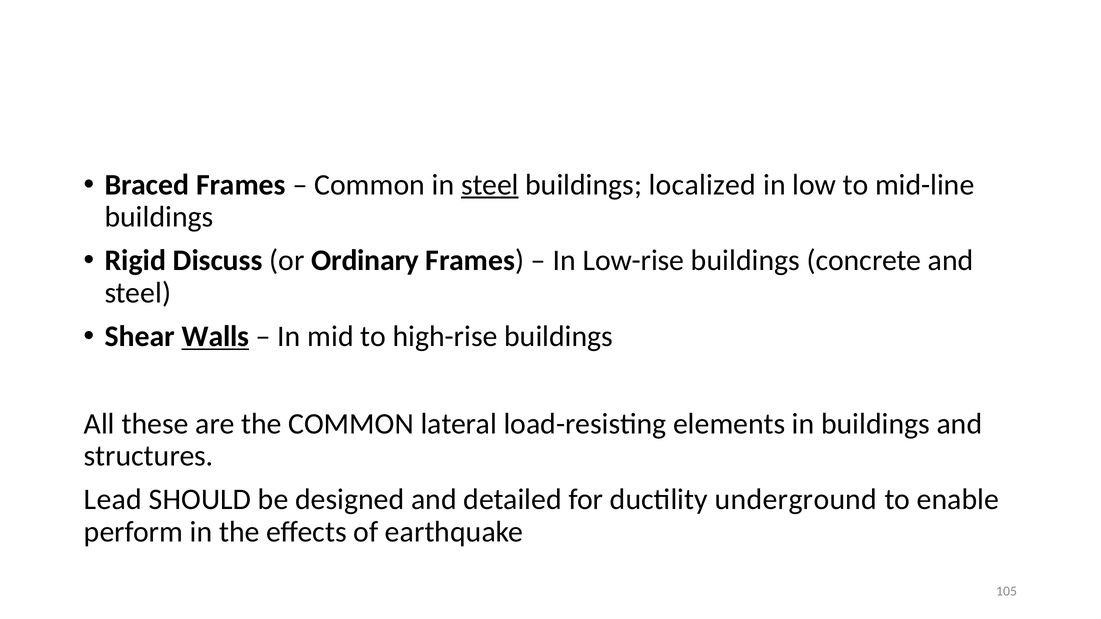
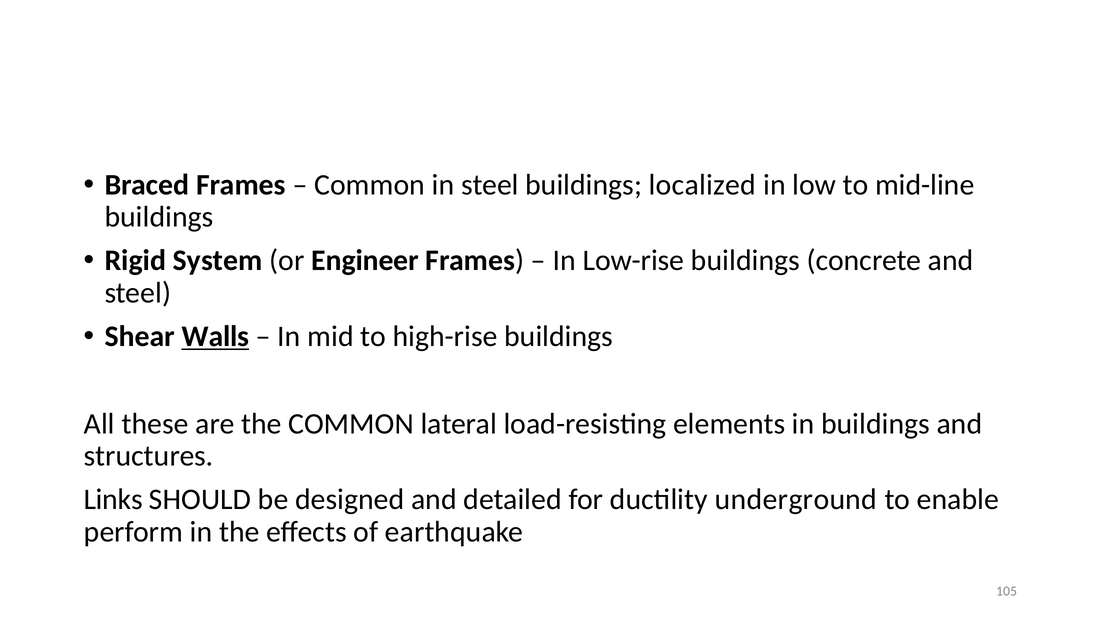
steel underline: present -> none (490, 185)
Discuss: Discuss -> System (218, 261)
Ordinary: Ordinary -> Engineer (365, 261)
Lead: Lead -> Links (113, 500)
